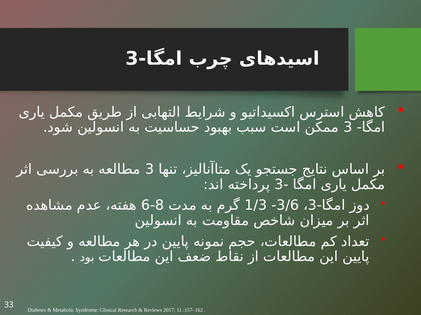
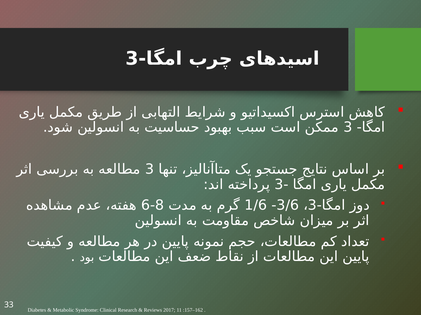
1/3: 1/3 -> 1/6 (256, 206)
